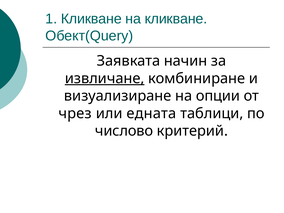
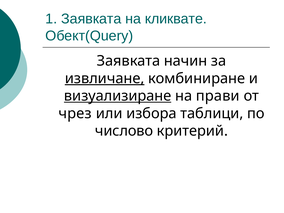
1 Кликване: Кликване -> Заявката (91, 19)
на кликване: кликване -> кликвате (176, 19)
визуализиране underline: none -> present (118, 96)
опции: опции -> прави (218, 96)
едната: едната -> избора (151, 113)
